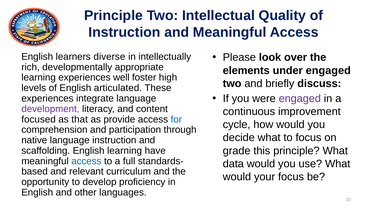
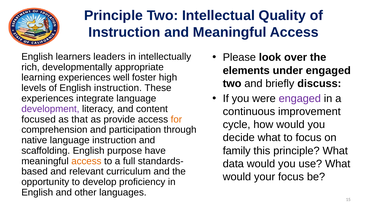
diverse: diverse -> leaders (109, 57)
English articulated: articulated -> instruction (118, 88)
for colour: blue -> orange (176, 119)
grade: grade -> family (237, 151)
English learning: learning -> purpose (125, 151)
access colour: blue -> orange (86, 161)
